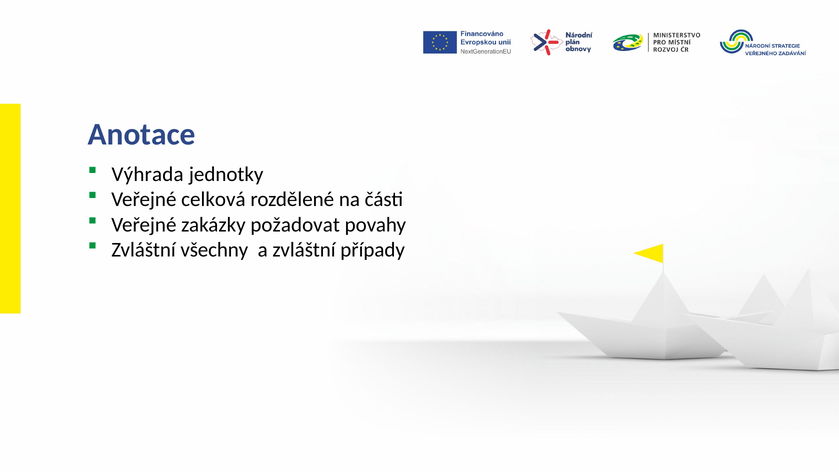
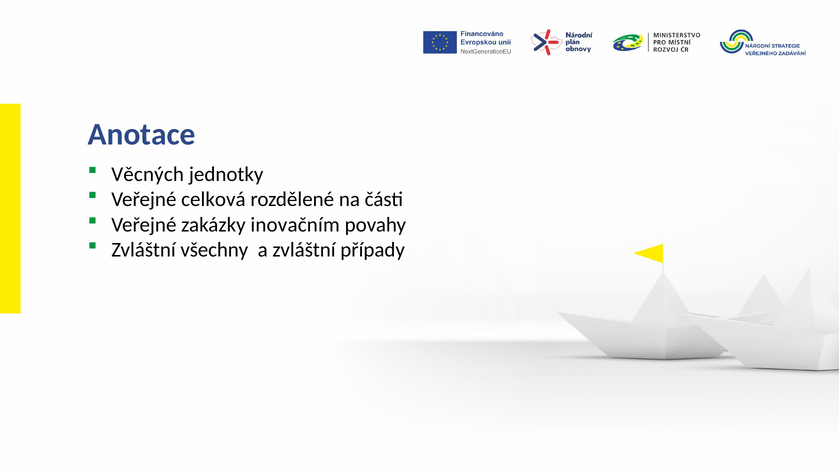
Výhrada: Výhrada -> Věcných (148, 174)
požadovat: požadovat -> inovačním (295, 225)
